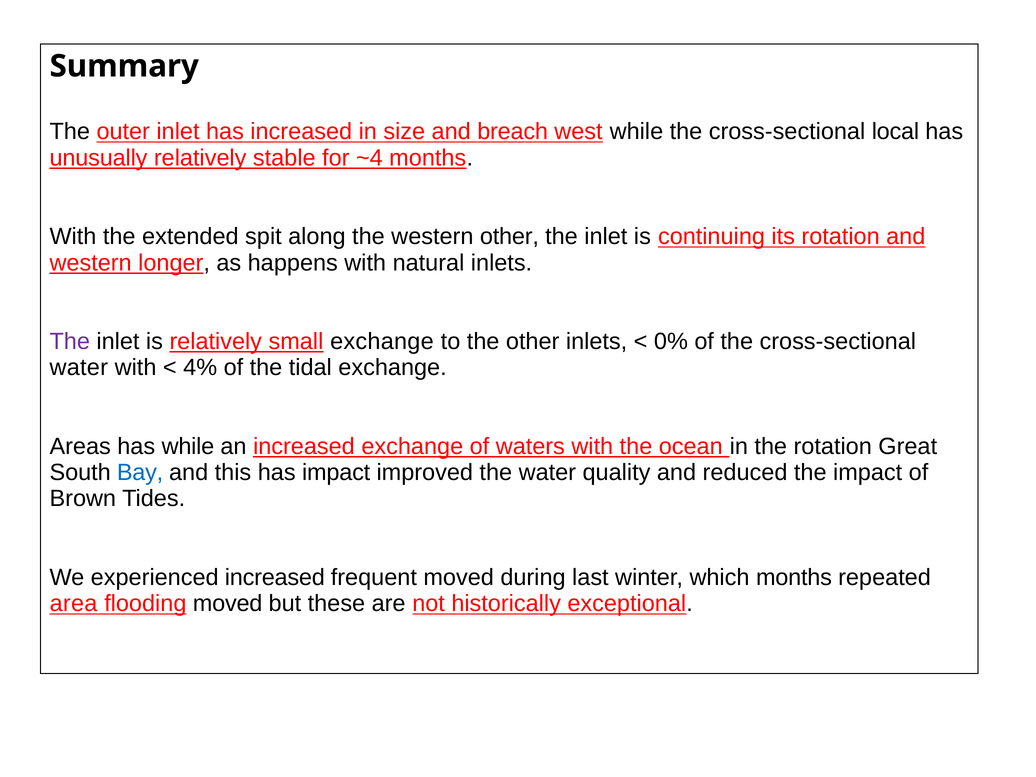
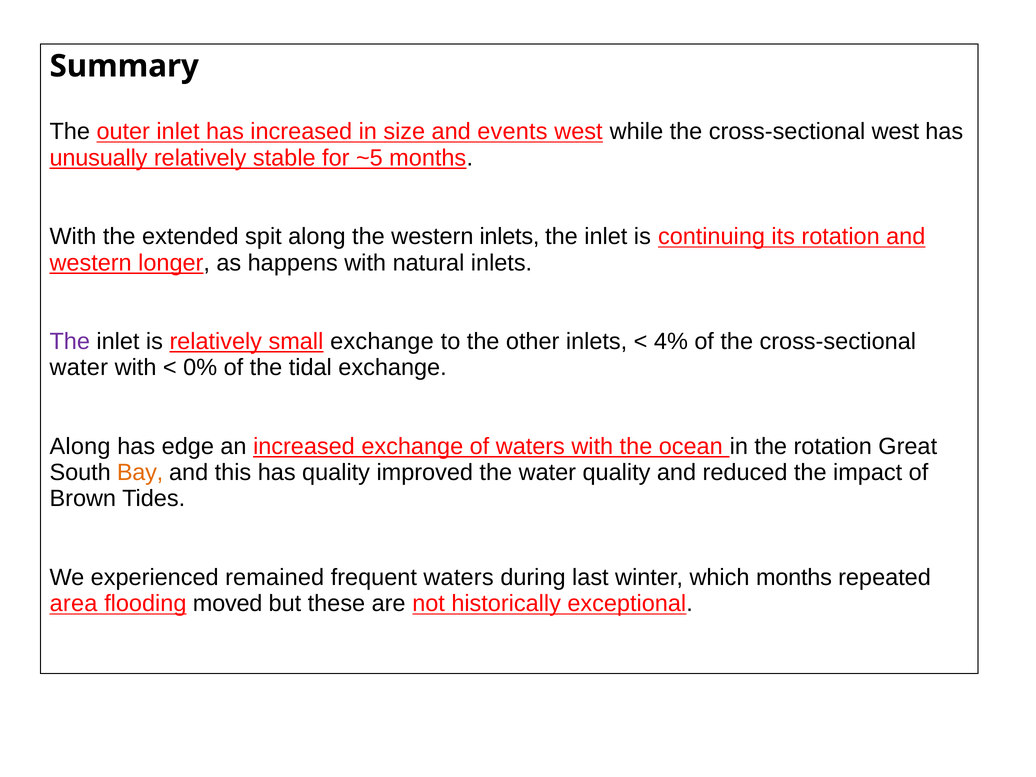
breach: breach -> events (512, 132)
cross-sectional local: local -> west (895, 132)
~4: ~4 -> ~5 (369, 158)
western other: other -> inlets (509, 237)
0%: 0% -> 4% (671, 341)
4%: 4% -> 0% (200, 368)
Areas: Areas -> Along (80, 446)
has while: while -> edge (188, 446)
Bay colour: blue -> orange (140, 472)
has impact: impact -> quality (336, 472)
experienced increased: increased -> remained (275, 577)
frequent moved: moved -> waters (459, 577)
